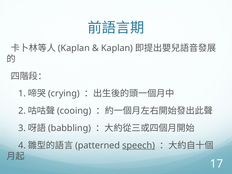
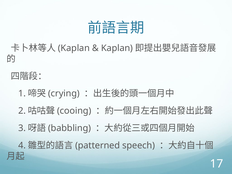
speech underline: present -> none (139, 145)
